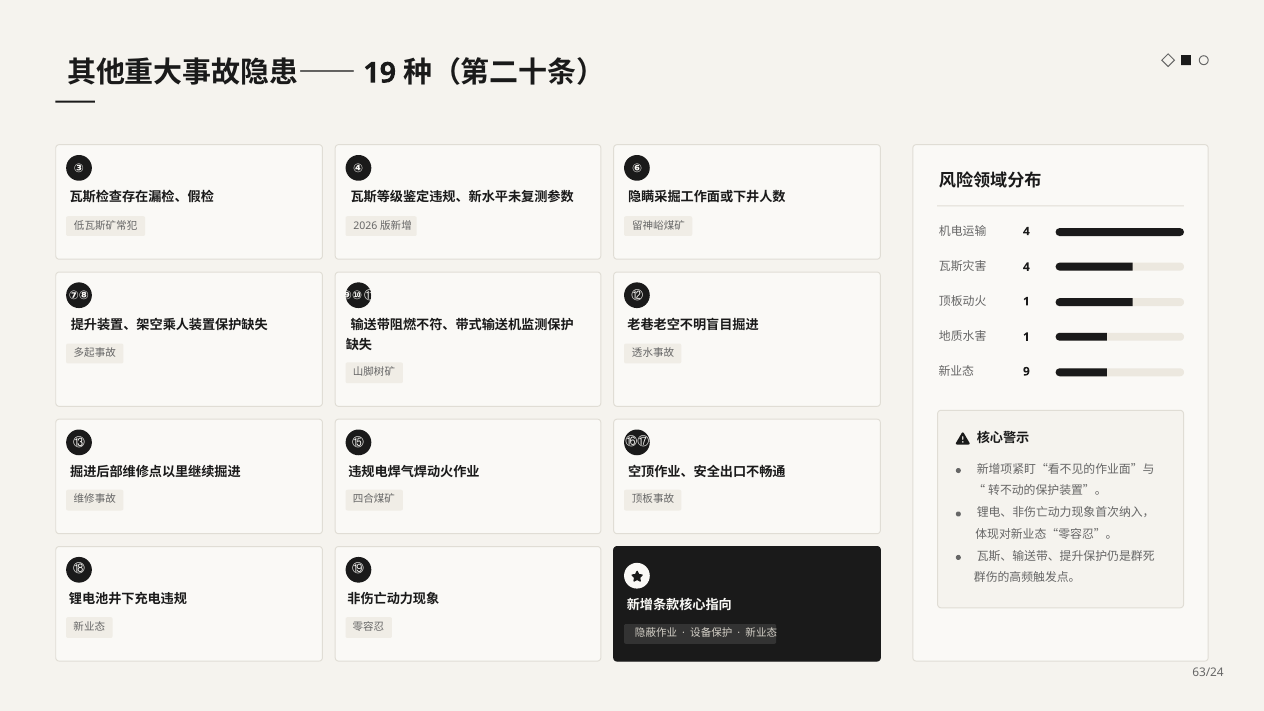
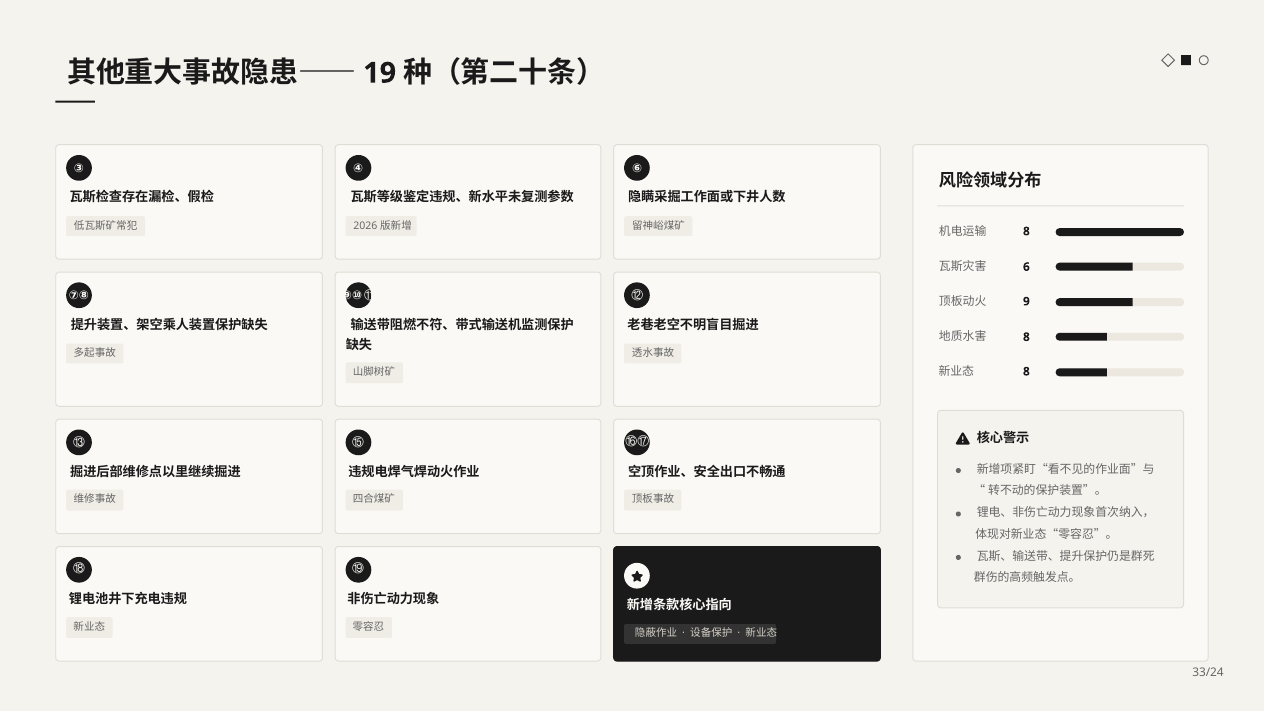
4: 4 -> 8 (1026, 231)
4: 4 -> 6 (1026, 267)
1: 1 -> 9 (1026, 301)
1: 1 -> 8 (1026, 337)
9: 9 -> 8 (1026, 372)
63/24: 63/24 -> 33/24 (1208, 673)
